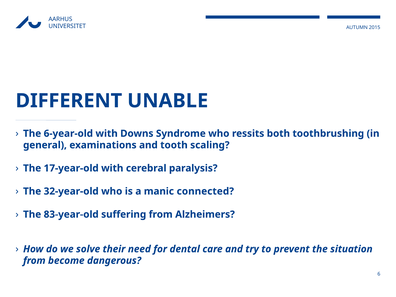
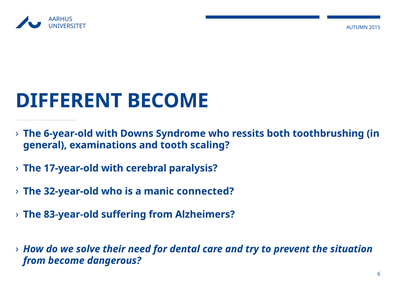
DIFFERENT UNABLE: UNABLE -> BECOME (168, 101)
